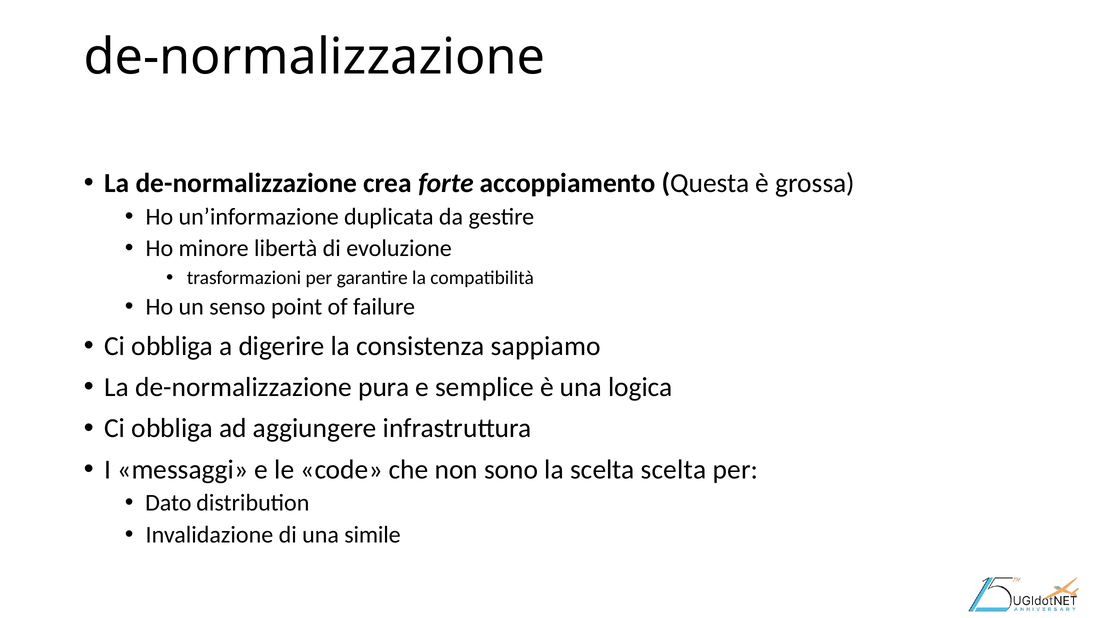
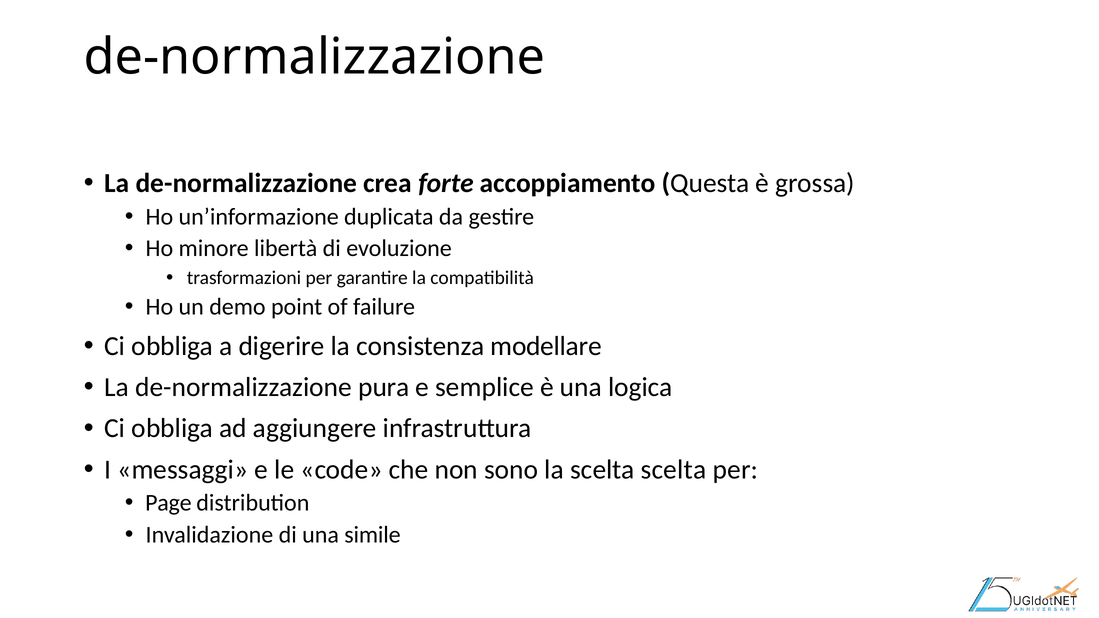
senso: senso -> demo (237, 307)
sappiamo: sappiamo -> modellare (546, 346)
Dato: Dato -> Page (168, 503)
